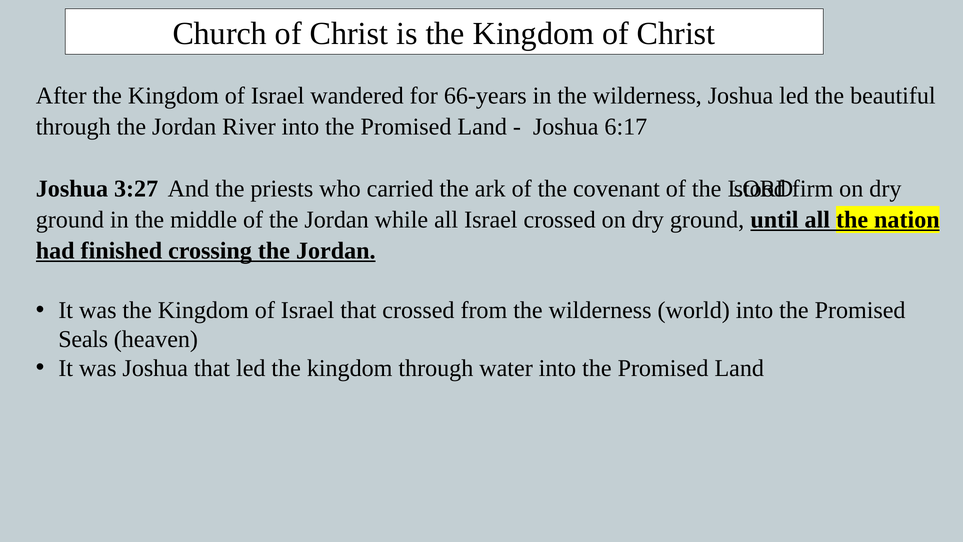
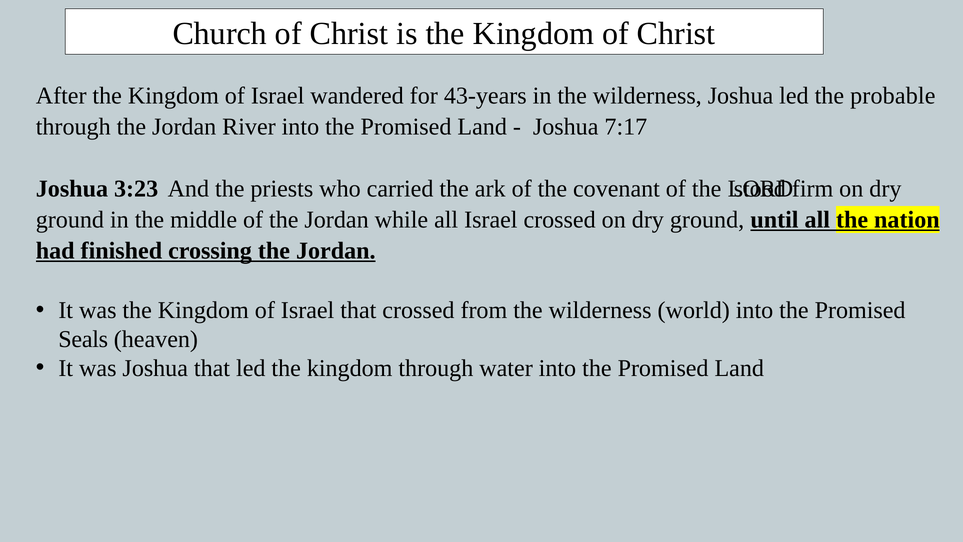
66-years: 66-years -> 43-years (485, 96)
beautiful: beautiful -> probable (893, 96)
6:17: 6:17 -> 7:17 (626, 127)
3:27: 3:27 -> 3:23 (136, 189)
